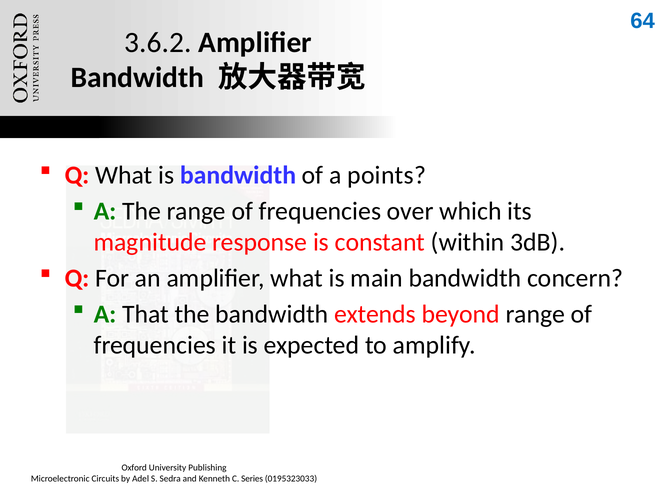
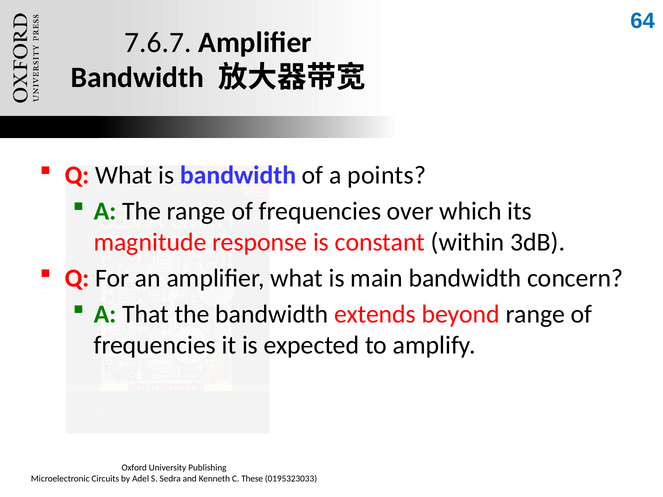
3.6.2: 3.6.2 -> 7.6.7 (158, 42)
Series: Series -> These (252, 479)
